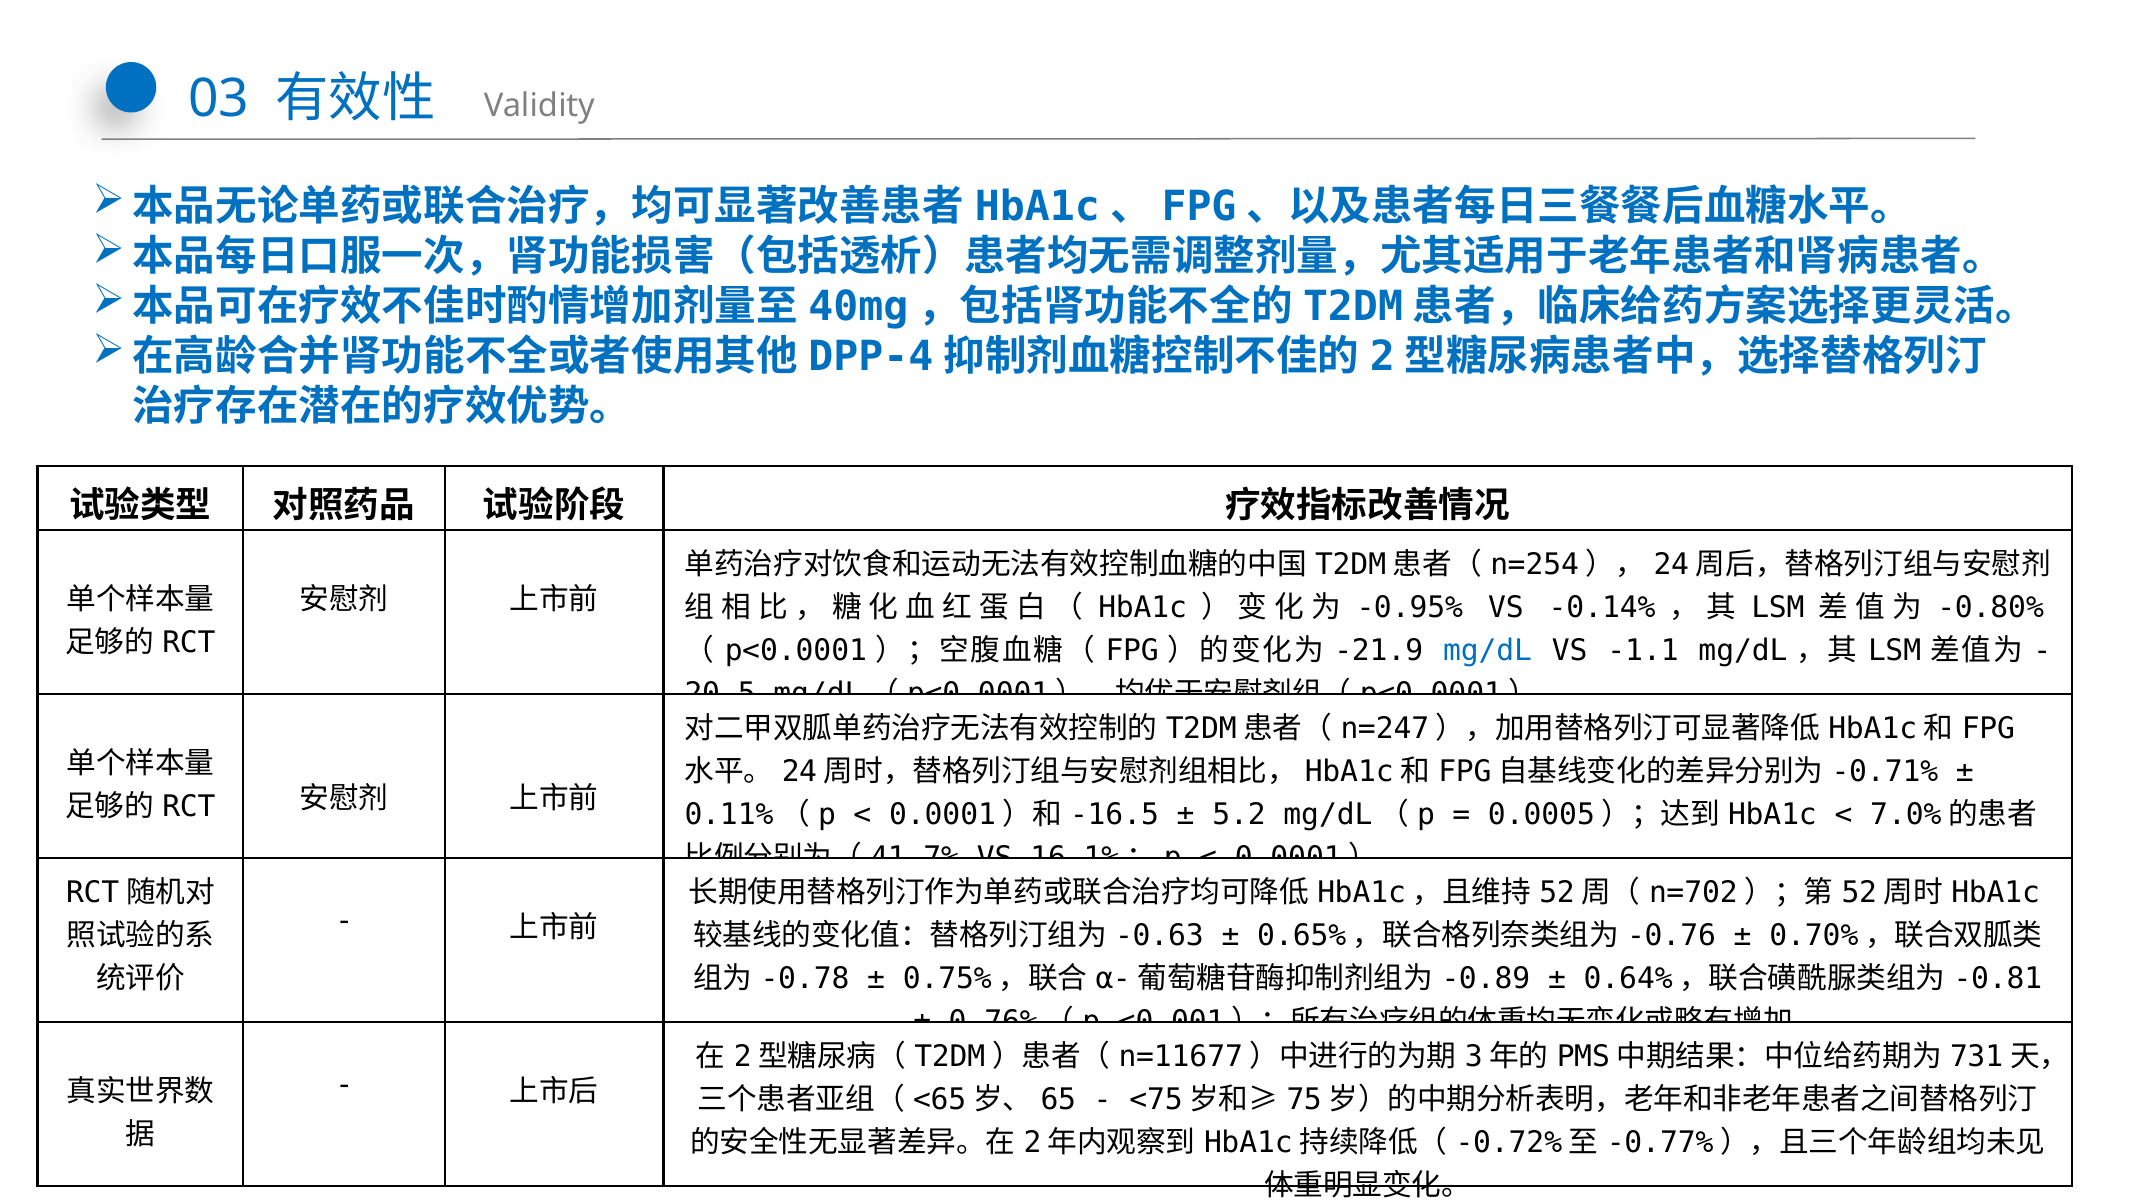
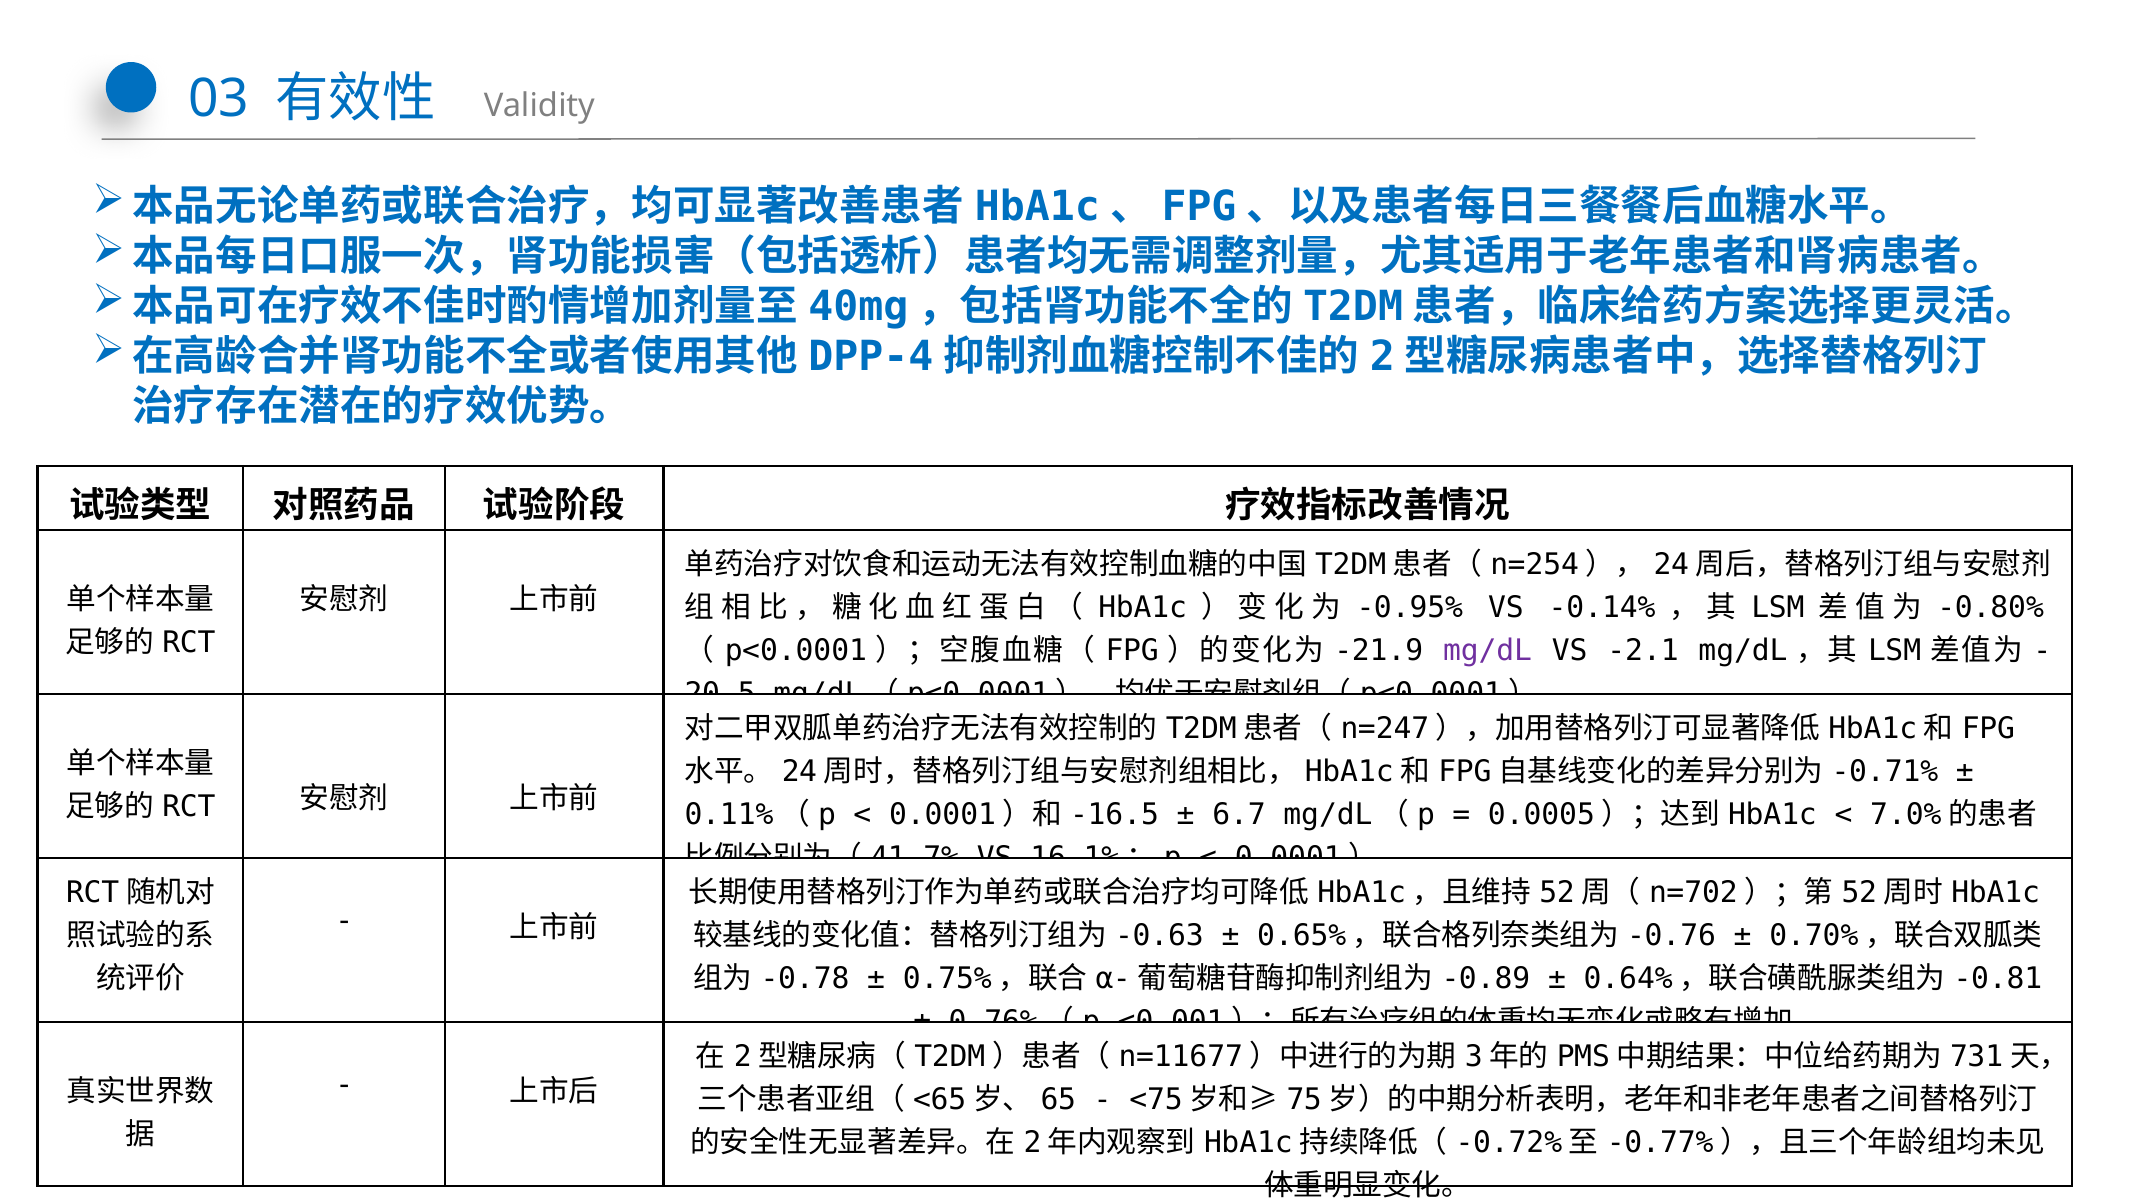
mg/dL colour: blue -> purple (1488, 651)
-1.1: -1.1 -> -2.1 (1643, 651)
5.2: 5.2 -> 6.7 (1239, 815)
